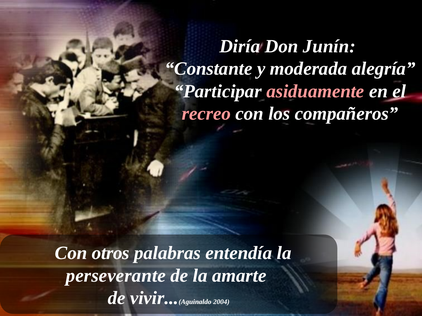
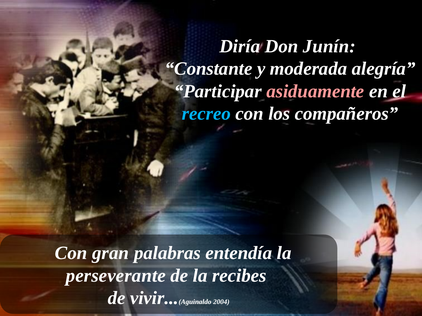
recreo colour: pink -> light blue (206, 114)
otros: otros -> gran (111, 253)
amarte: amarte -> recibes (239, 276)
